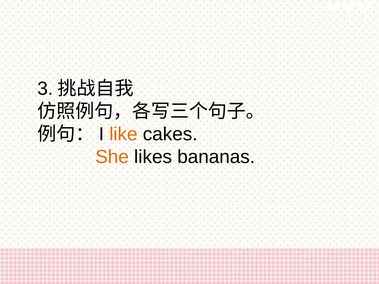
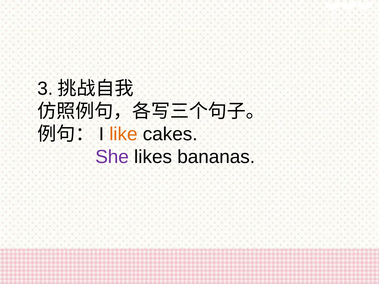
She colour: orange -> purple (112, 157)
